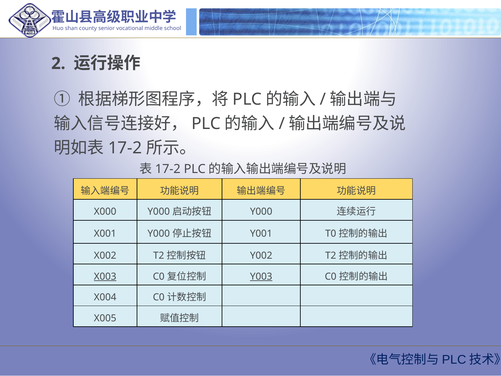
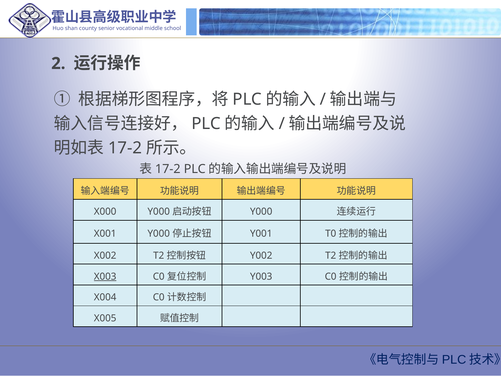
Y003 underline: present -> none (261, 276)
